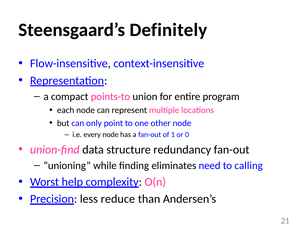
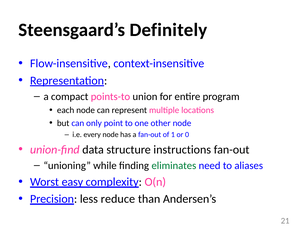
redundancy: redundancy -> instructions (182, 150)
eliminates colour: black -> green (174, 165)
calling: calling -> aliases (249, 165)
help: help -> easy (72, 182)
